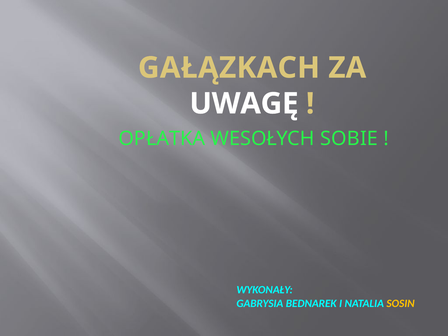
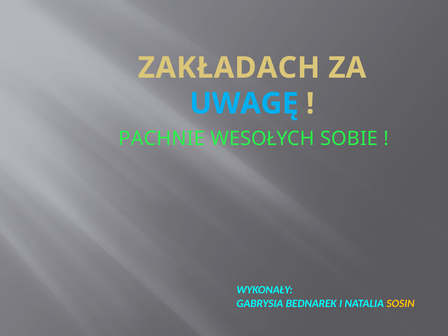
GAŁĄZKACH: GAŁĄZKACH -> ZAKŁADACH (229, 68)
UWAGĘ colour: white -> light blue (244, 104)
OPŁATKA: OPŁATKA -> PACHNIE (162, 138)
